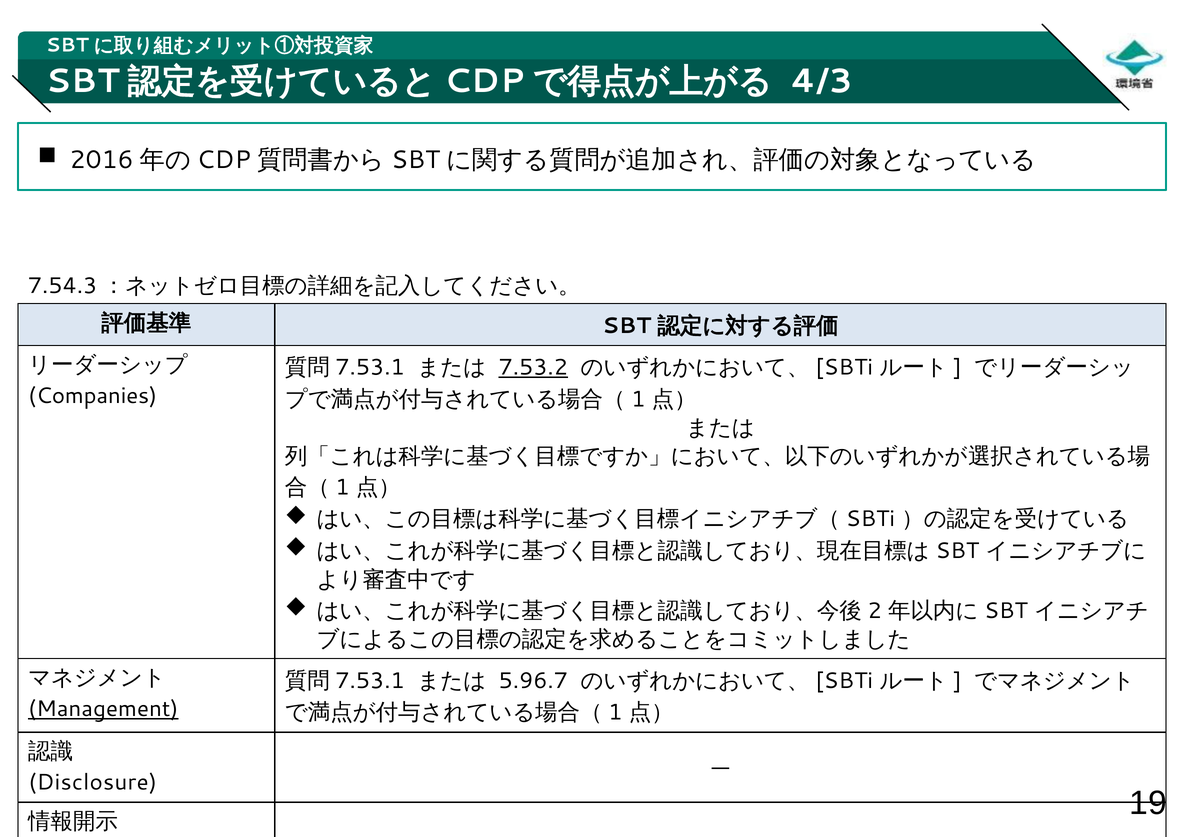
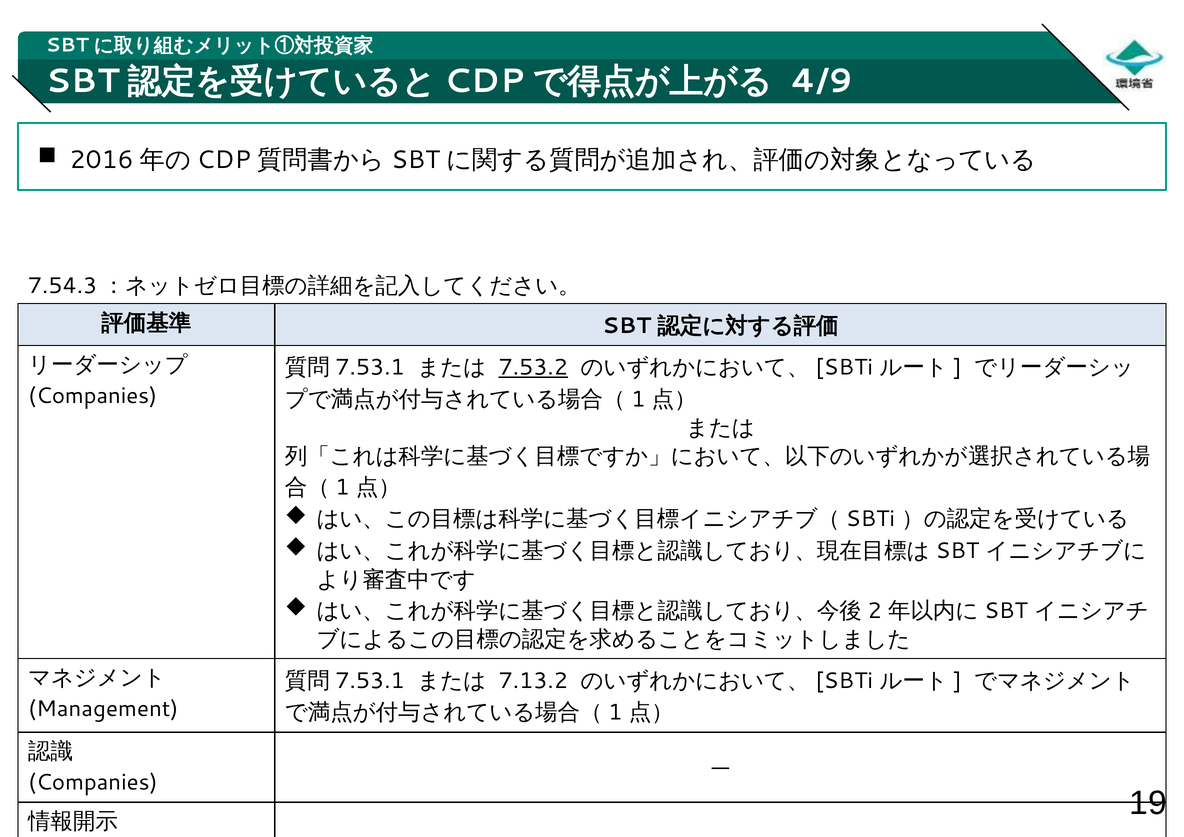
4/3: 4/3 -> 4/9 (822, 81)
5.96.7: 5.96.7 -> 7.13.2 (533, 681)
Management underline: present -> none (103, 709)
Disclosure: Disclosure -> Companies (93, 783)
